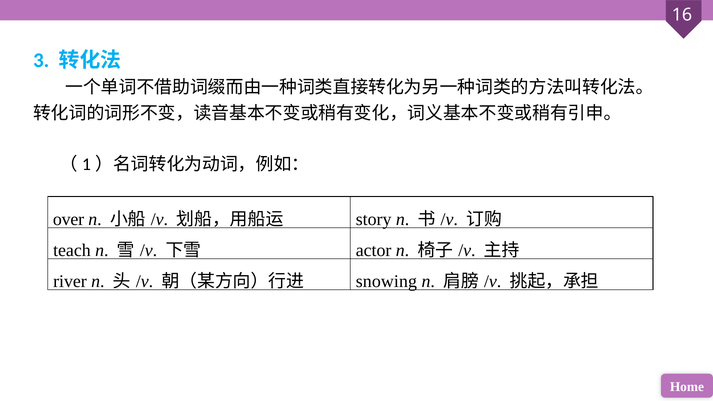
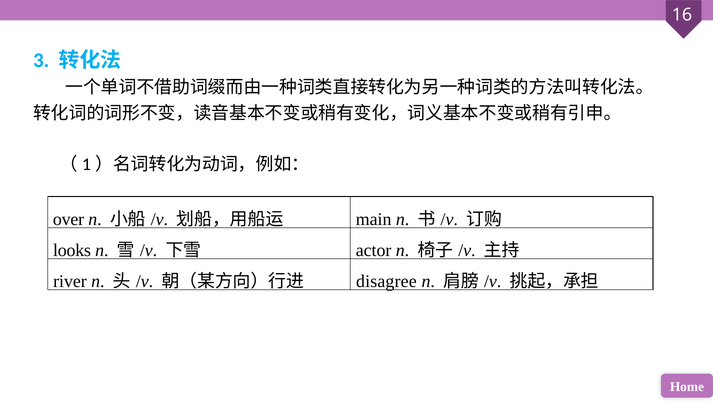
story: story -> main (374, 219)
teach: teach -> looks (72, 250)
snowing: snowing -> disagree (386, 281)
